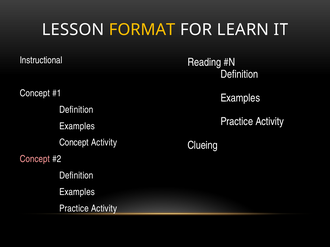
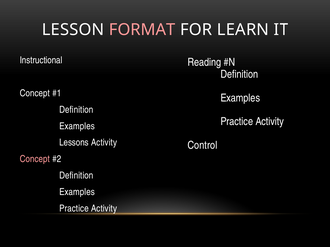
FORMAT colour: yellow -> pink (142, 30)
Concept: Concept -> Lessons (74, 143)
Clueing: Clueing -> Control (202, 146)
